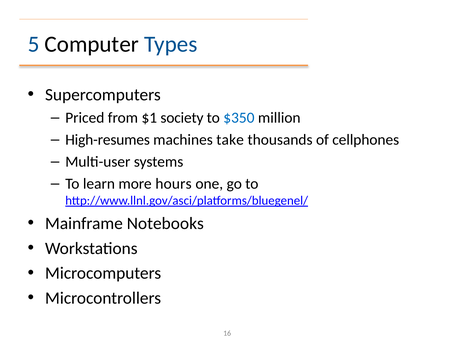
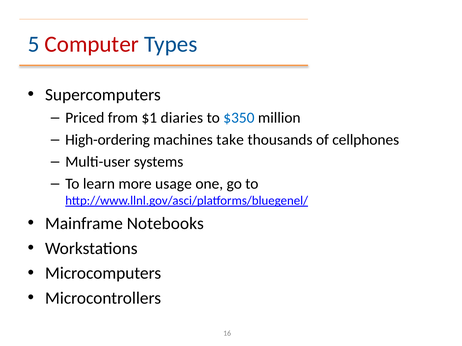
Computer colour: black -> red (92, 44)
society: society -> diaries (182, 118)
High-resumes: High-resumes -> High-ordering (108, 140)
hours: hours -> usage (174, 184)
